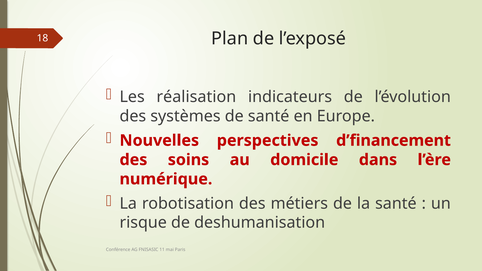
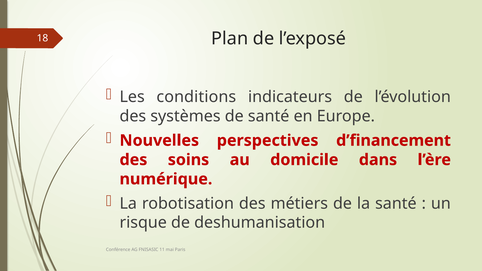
réalisation: réalisation -> conditions (196, 97)
